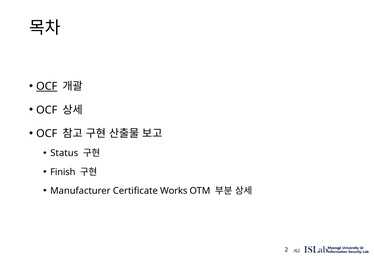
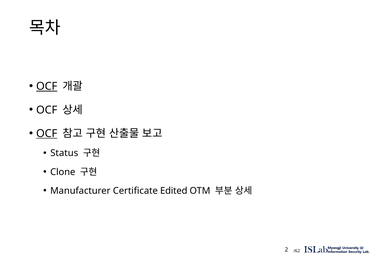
OCF underline: none -> present (47, 133)
Finish: Finish -> Clone (63, 172)
Works: Works -> Edited (174, 191)
